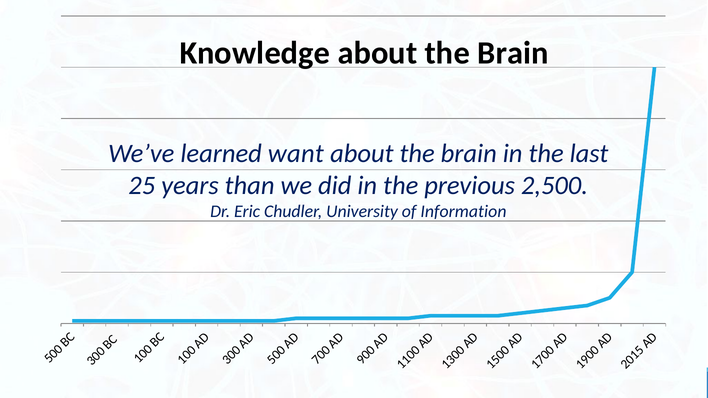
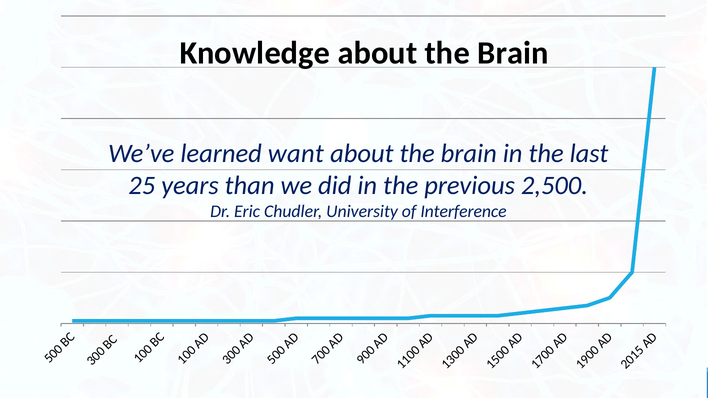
Information: Information -> Interference (464, 211)
